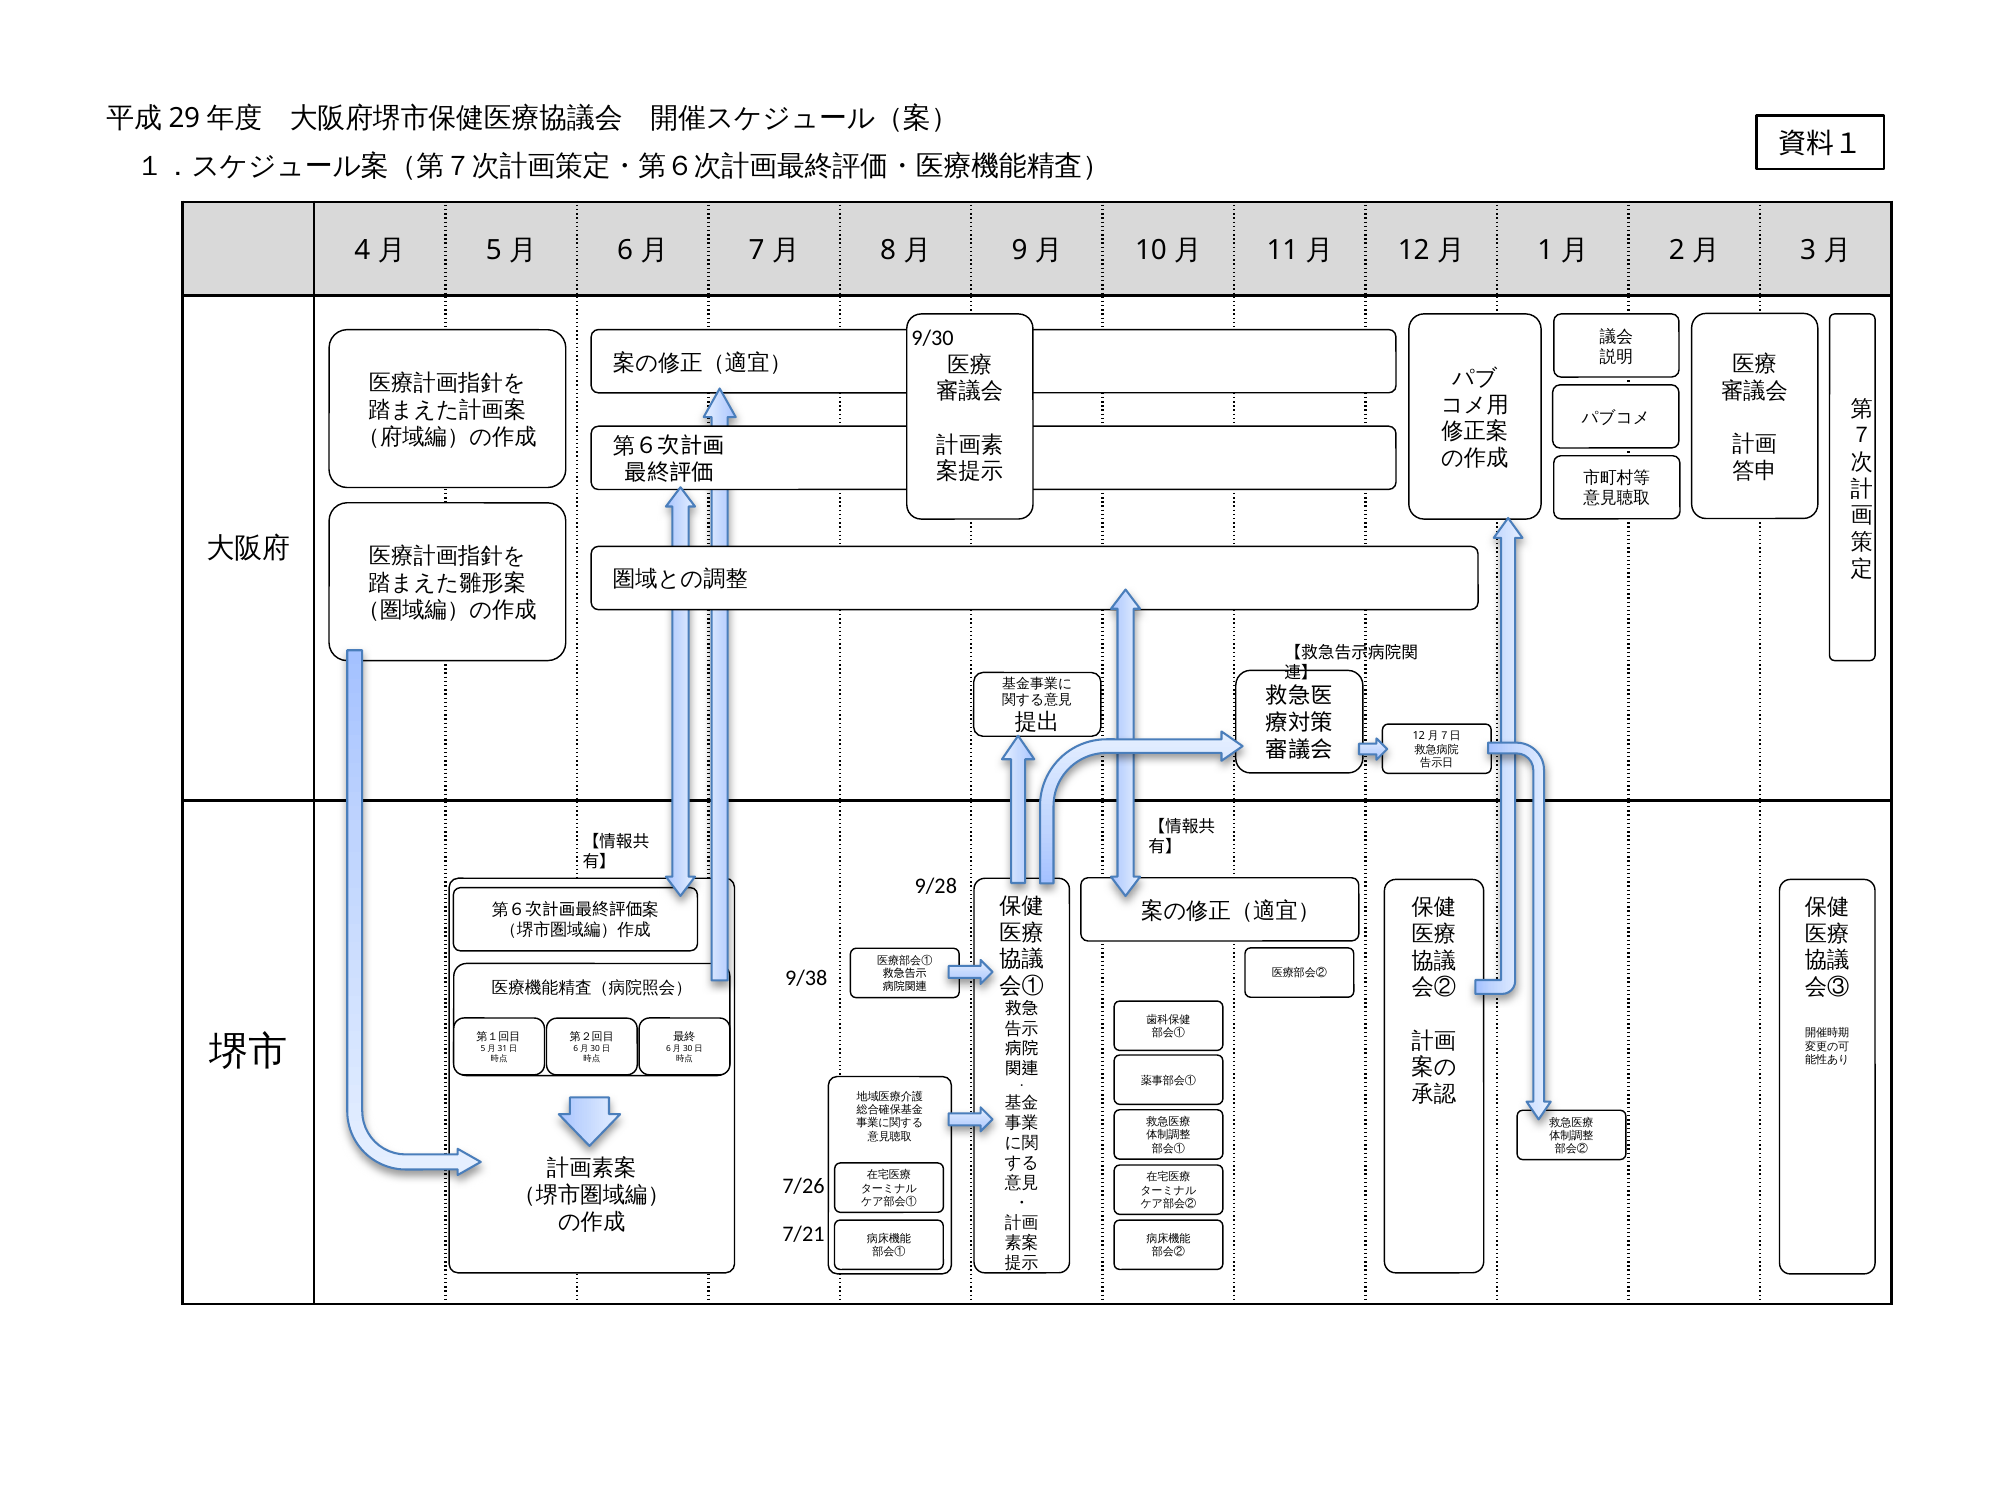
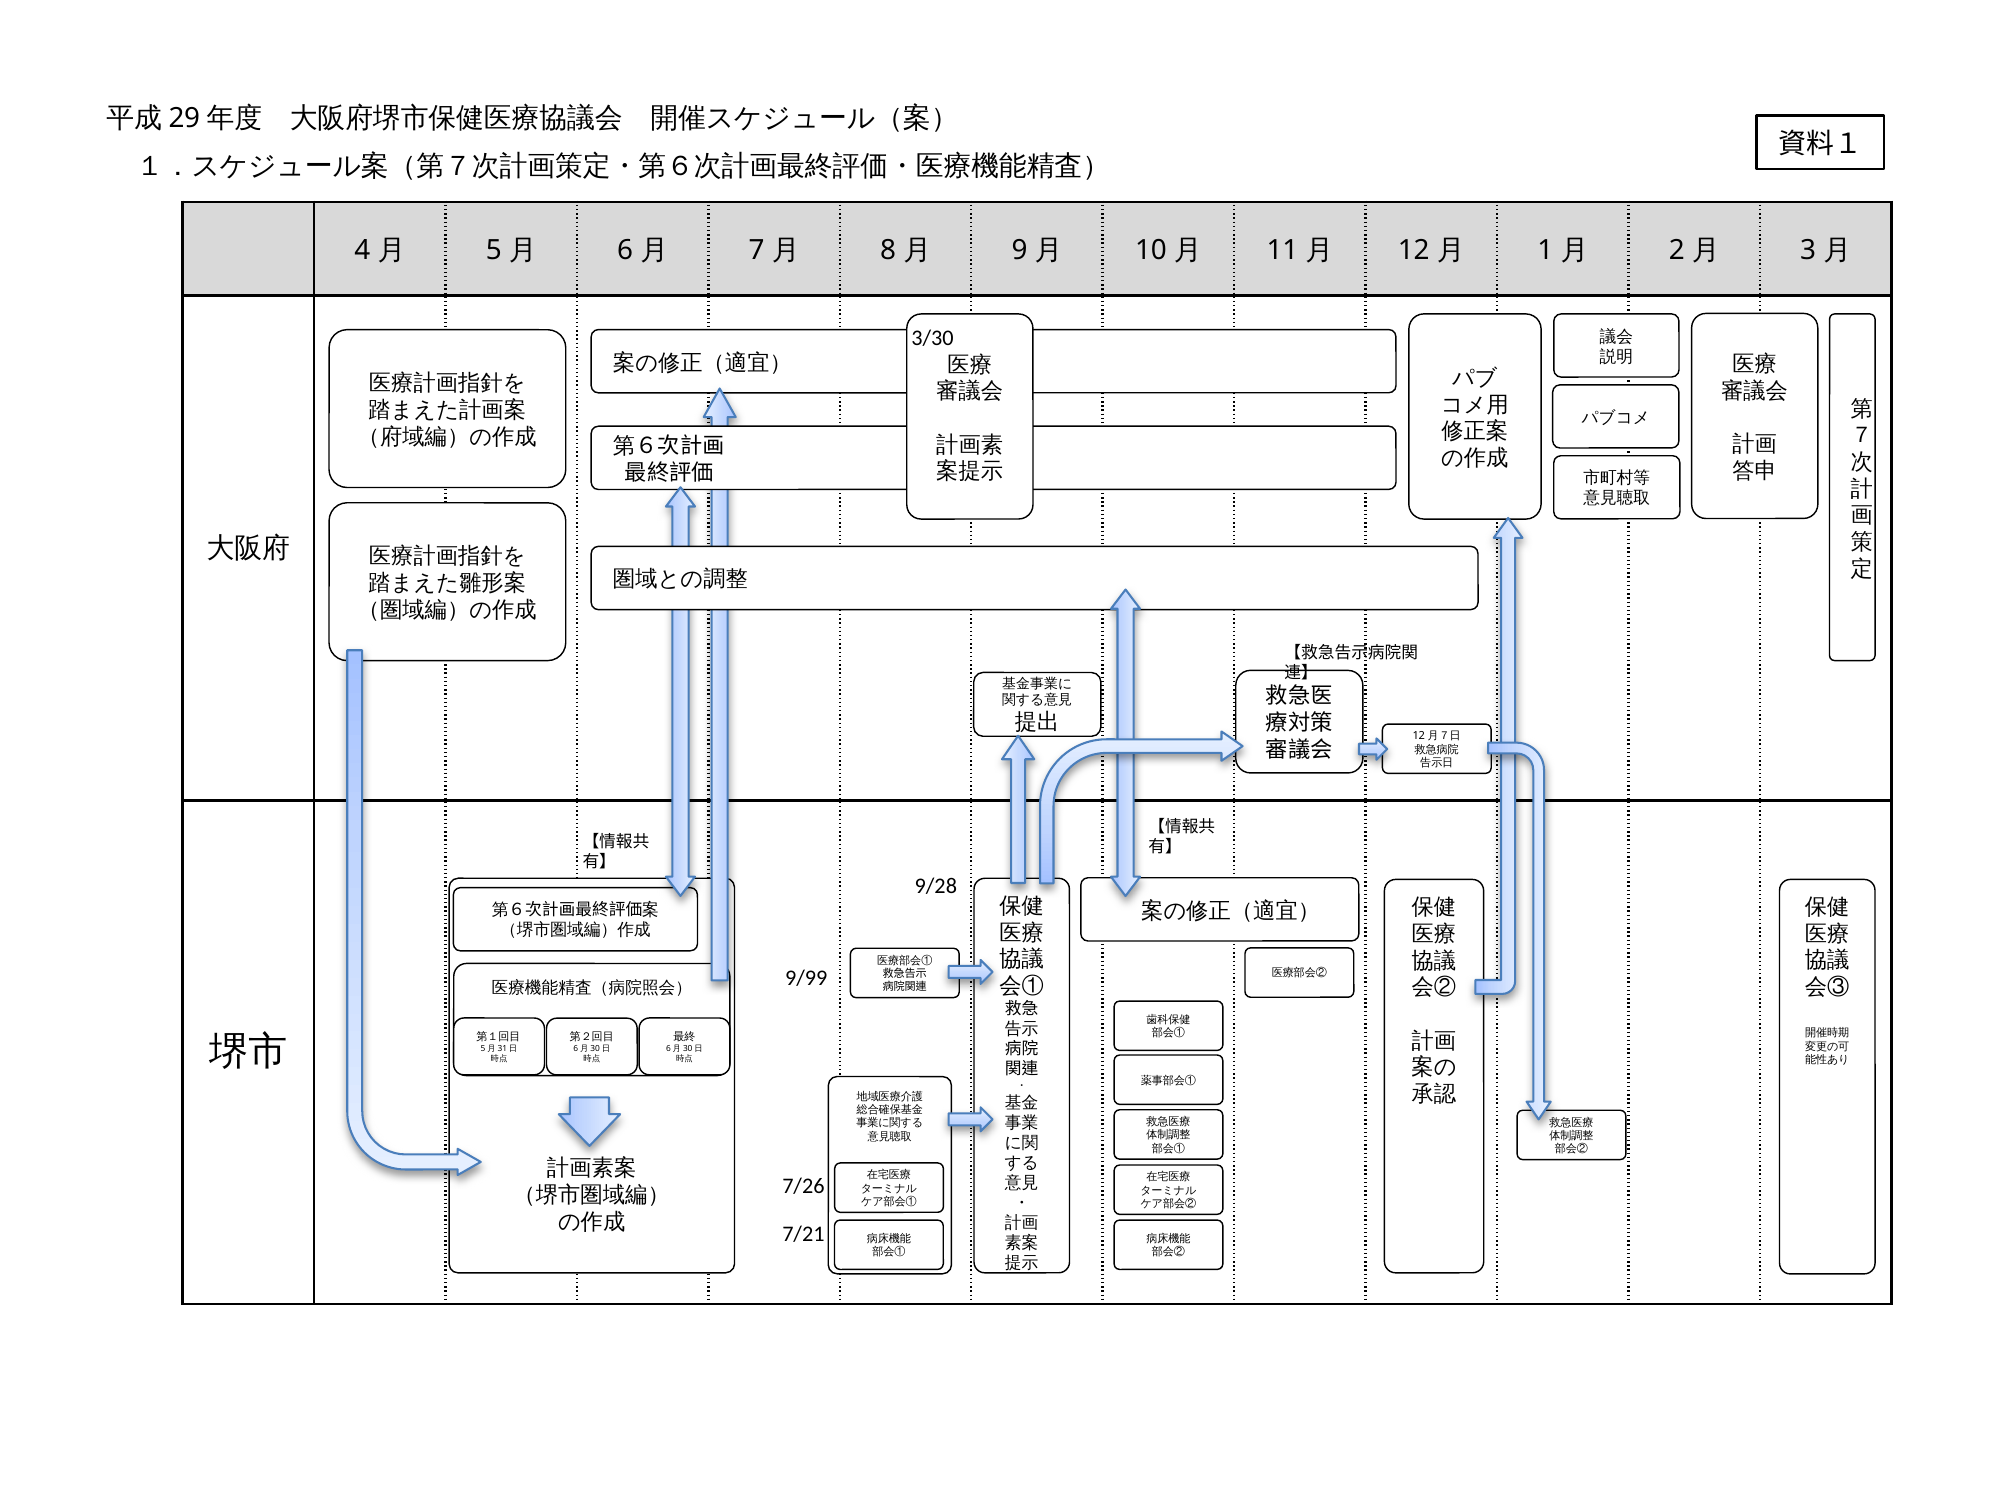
9/30: 9/30 -> 3/30 (932, 338)
9/38: 9/38 -> 9/99 (806, 979)
